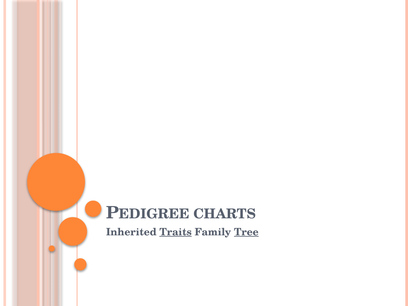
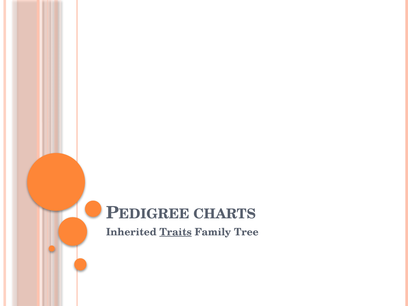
Tree underline: present -> none (246, 232)
